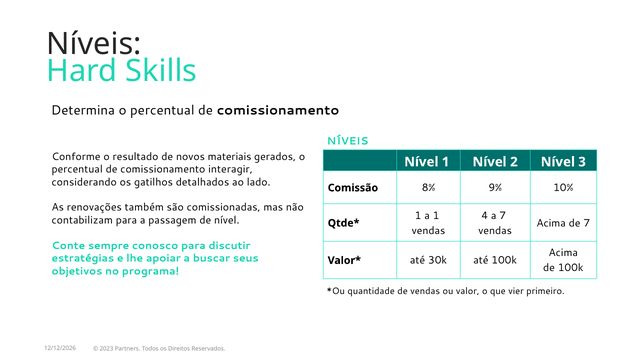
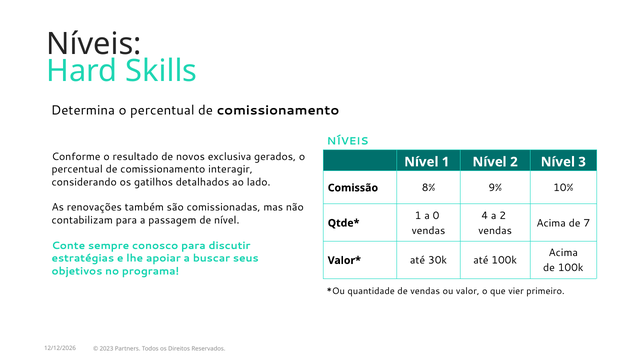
materiais: materiais -> exclusiva (230, 156)
a 1: 1 -> 0 (436, 215)
a 7: 7 -> 2 (503, 215)
